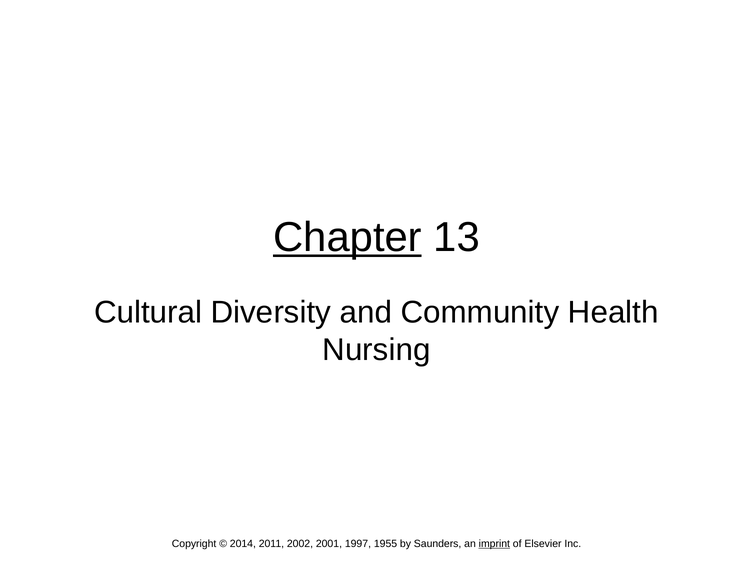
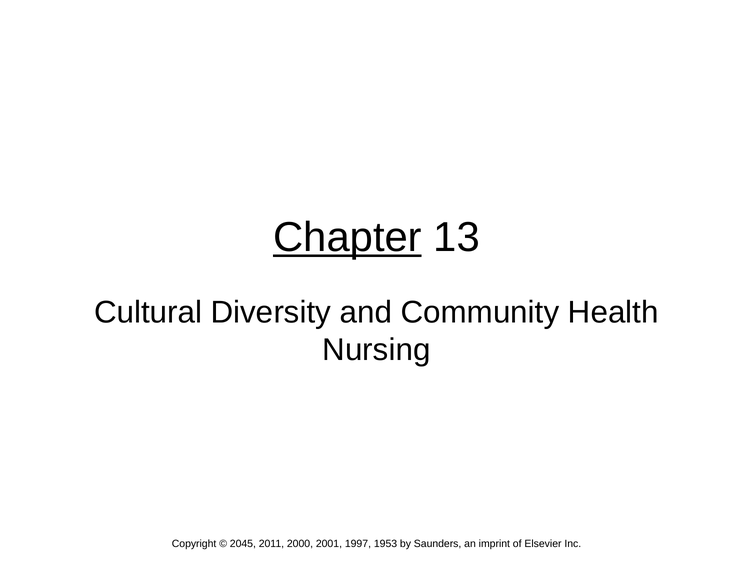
2014: 2014 -> 2045 (243, 543)
2002: 2002 -> 2000 (300, 543)
1955: 1955 -> 1953 (386, 543)
imprint underline: present -> none (494, 543)
